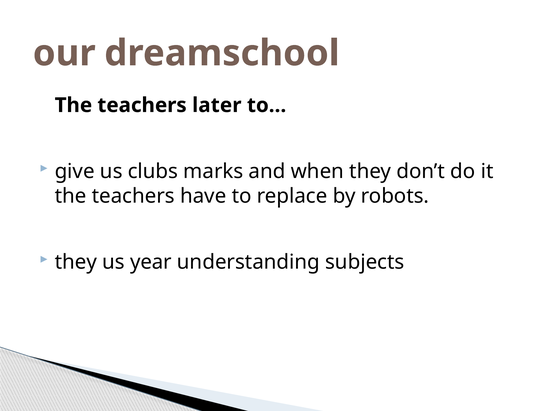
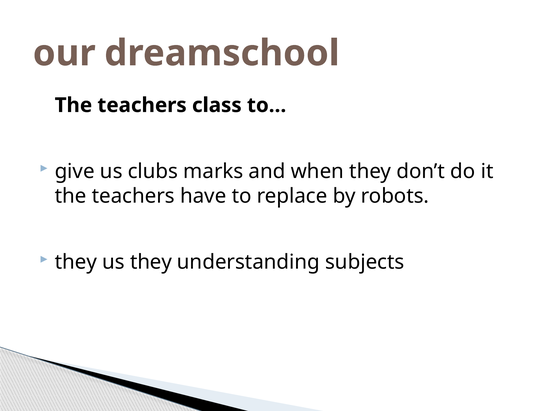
later: later -> class (217, 105)
us year: year -> they (151, 262)
